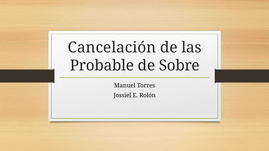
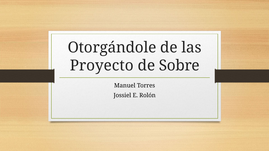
Cancelación: Cancelación -> Otorgándole (112, 48)
Probable: Probable -> Proyecto (102, 66)
